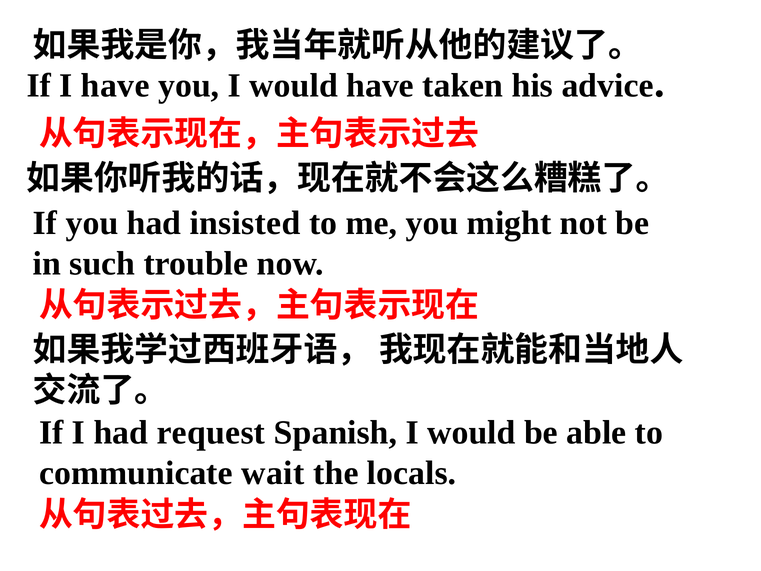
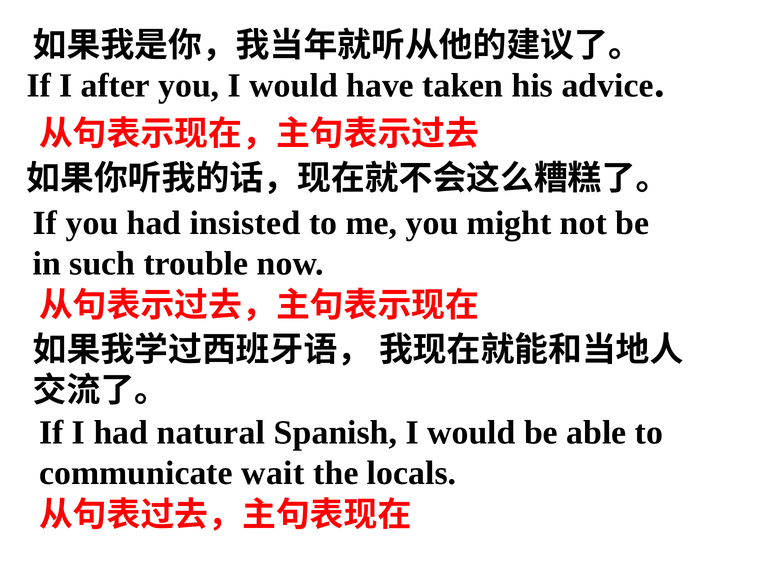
I have: have -> after (115, 86)
request: request -> natural (211, 432)
